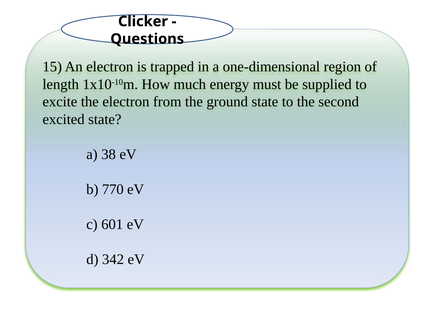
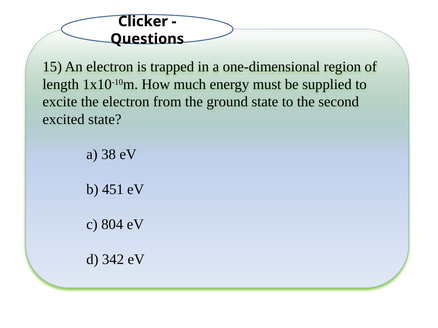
770: 770 -> 451 (113, 190)
601: 601 -> 804 (112, 225)
